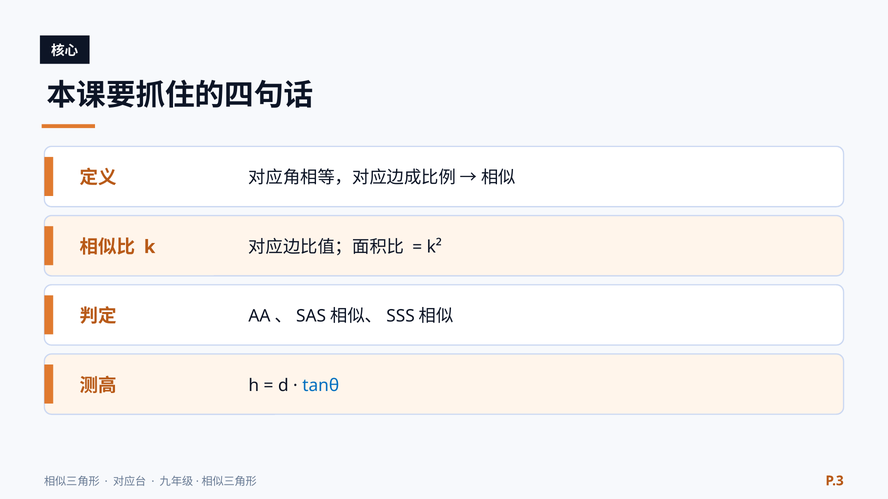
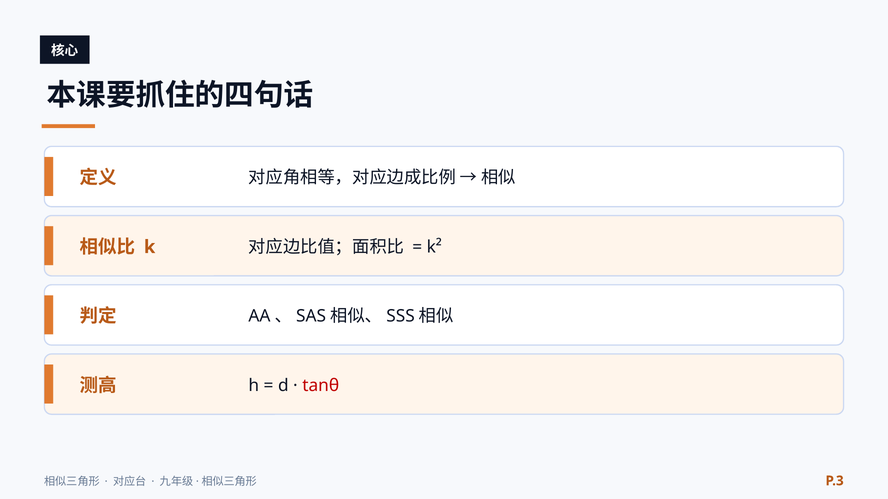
tanθ colour: blue -> red (321, 386)
